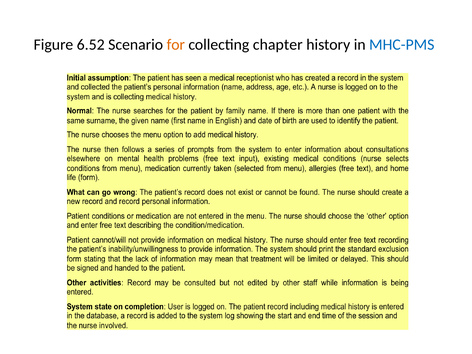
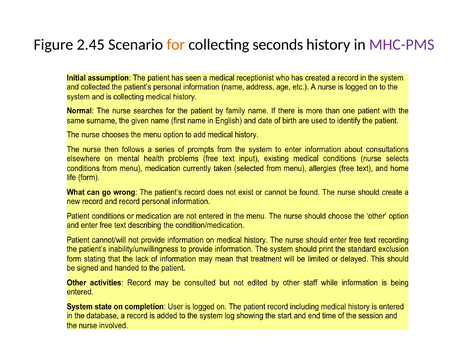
6.52: 6.52 -> 2.45 (91, 45)
chapter: chapter -> seconds (278, 45)
MHC-PMS colour: blue -> purple (402, 45)
